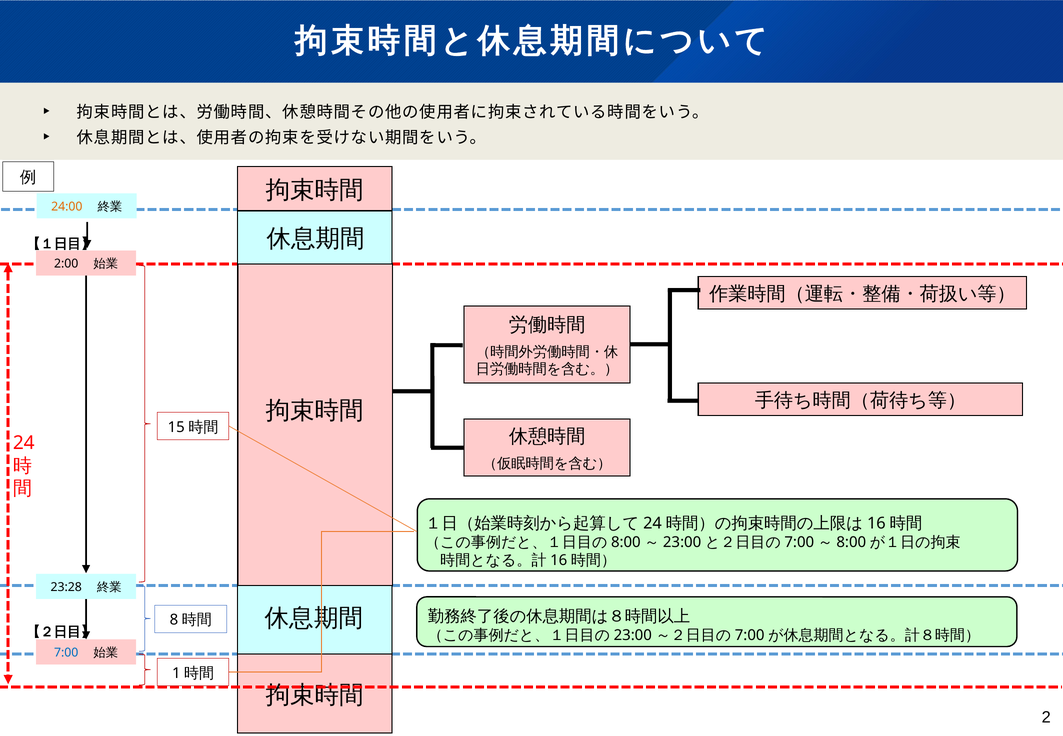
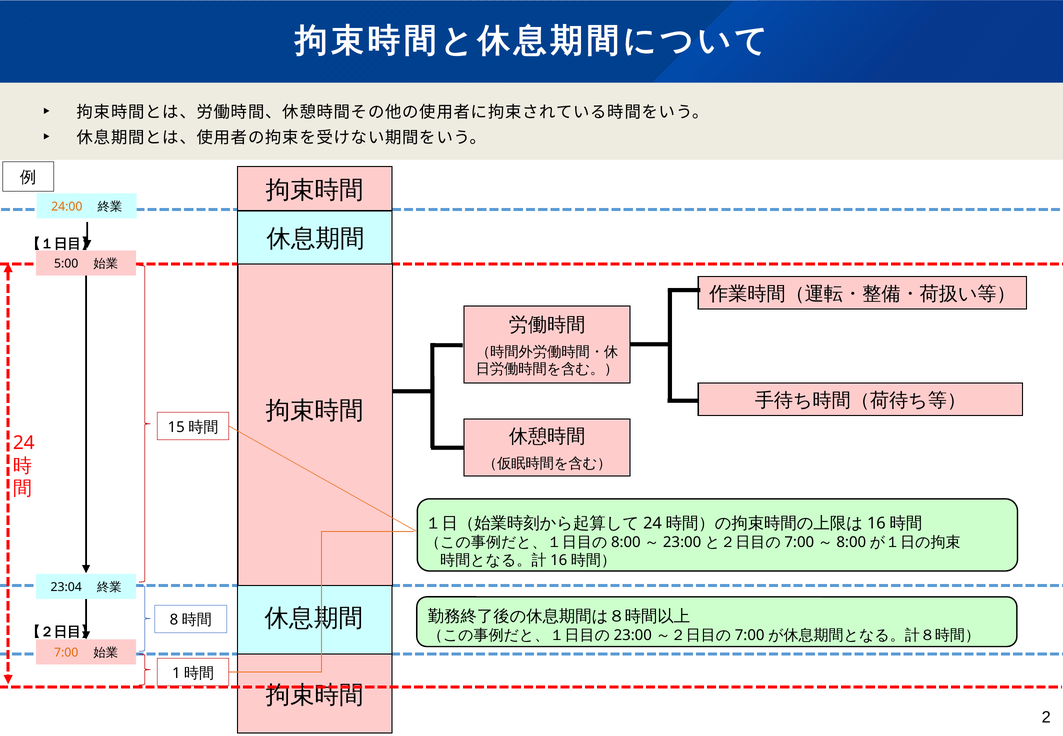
2:00: 2:00 -> 5:00 (66, 264)
23:28: 23:28 -> 23:04 (66, 587)
7:00 colour: blue -> orange (66, 653)
